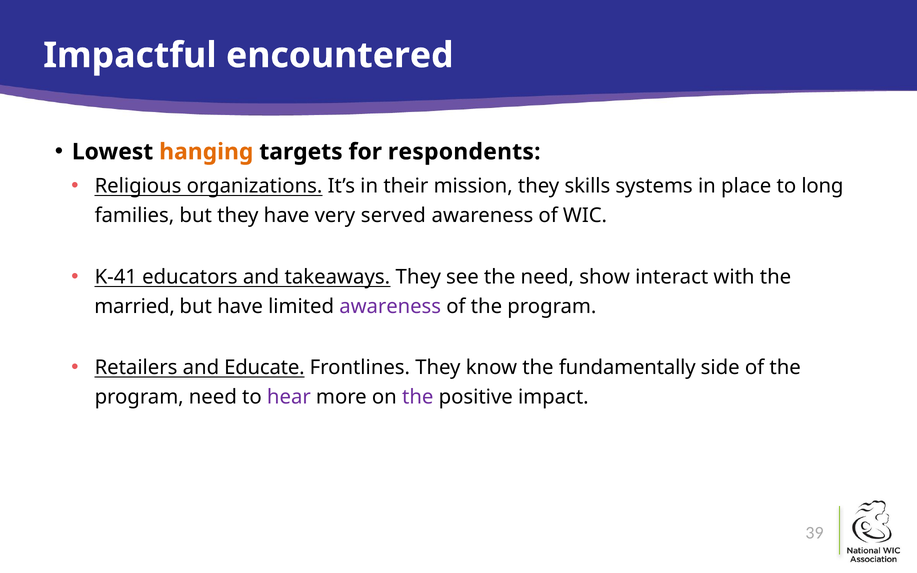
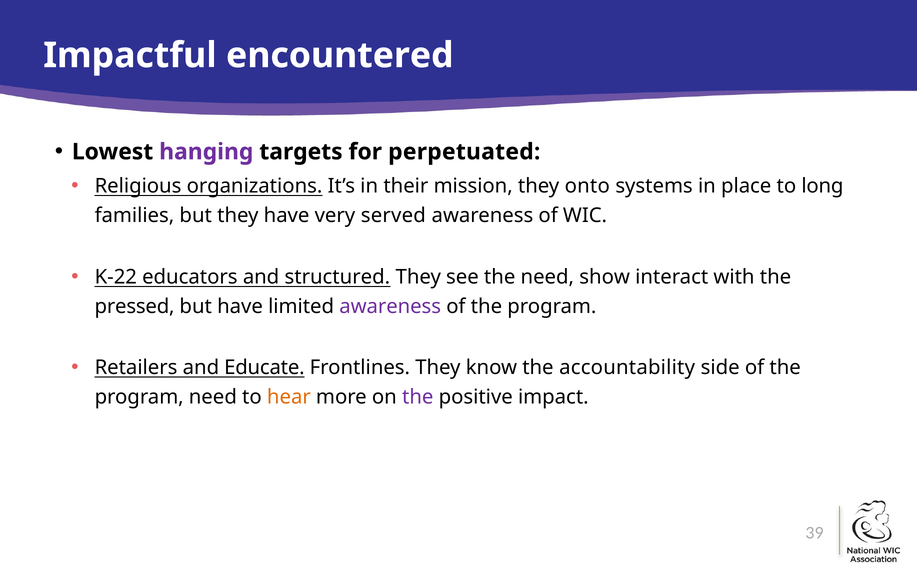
hanging colour: orange -> purple (206, 152)
respondents: respondents -> perpetuated (464, 152)
skills: skills -> onto (587, 186)
K-41: K-41 -> K-22 (116, 277)
takeaways: takeaways -> structured (337, 277)
married: married -> pressed (135, 306)
fundamentally: fundamentally -> accountability (627, 368)
hear colour: purple -> orange (289, 397)
